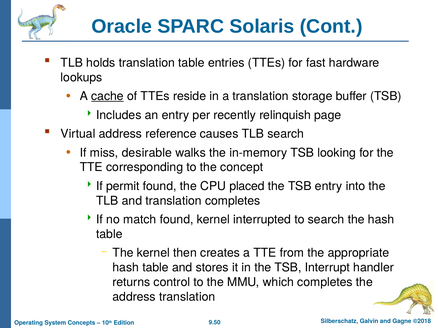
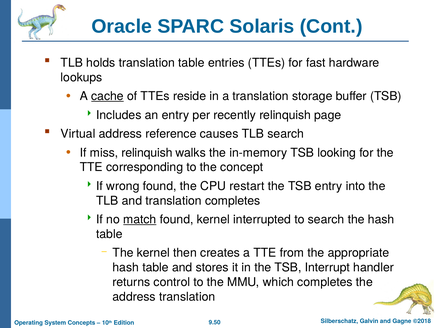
miss desirable: desirable -> relinquish (147, 153)
permit: permit -> wrong (123, 186)
placed: placed -> restart (247, 186)
match underline: none -> present (140, 220)
